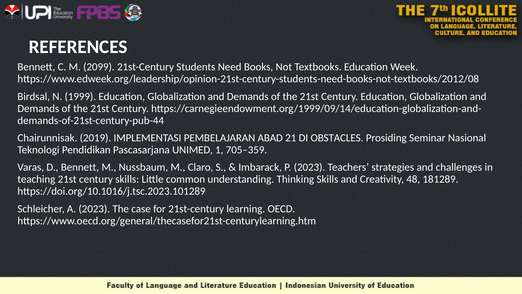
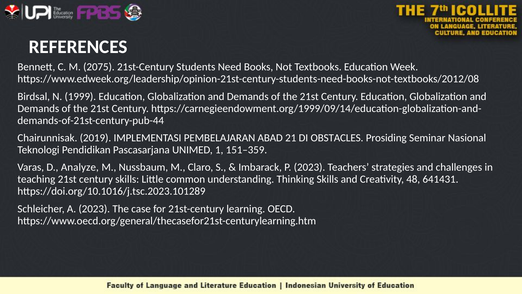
2099: 2099 -> 2075 (99, 67)
705–359: 705–359 -> 151–359 (246, 150)
D Bennett: Bennett -> Analyze (80, 167)
181289: 181289 -> 641431 (440, 179)
